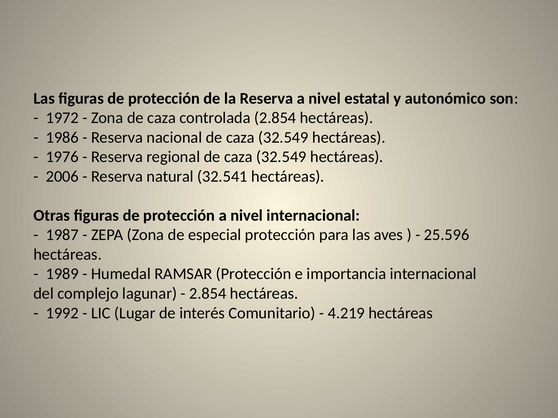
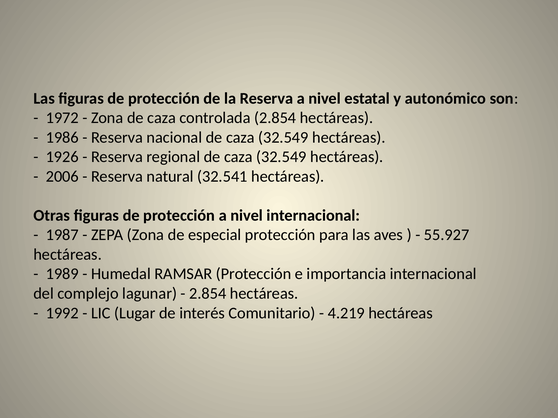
1976: 1976 -> 1926 (62, 157)
25.596: 25.596 -> 55.927 (447, 235)
